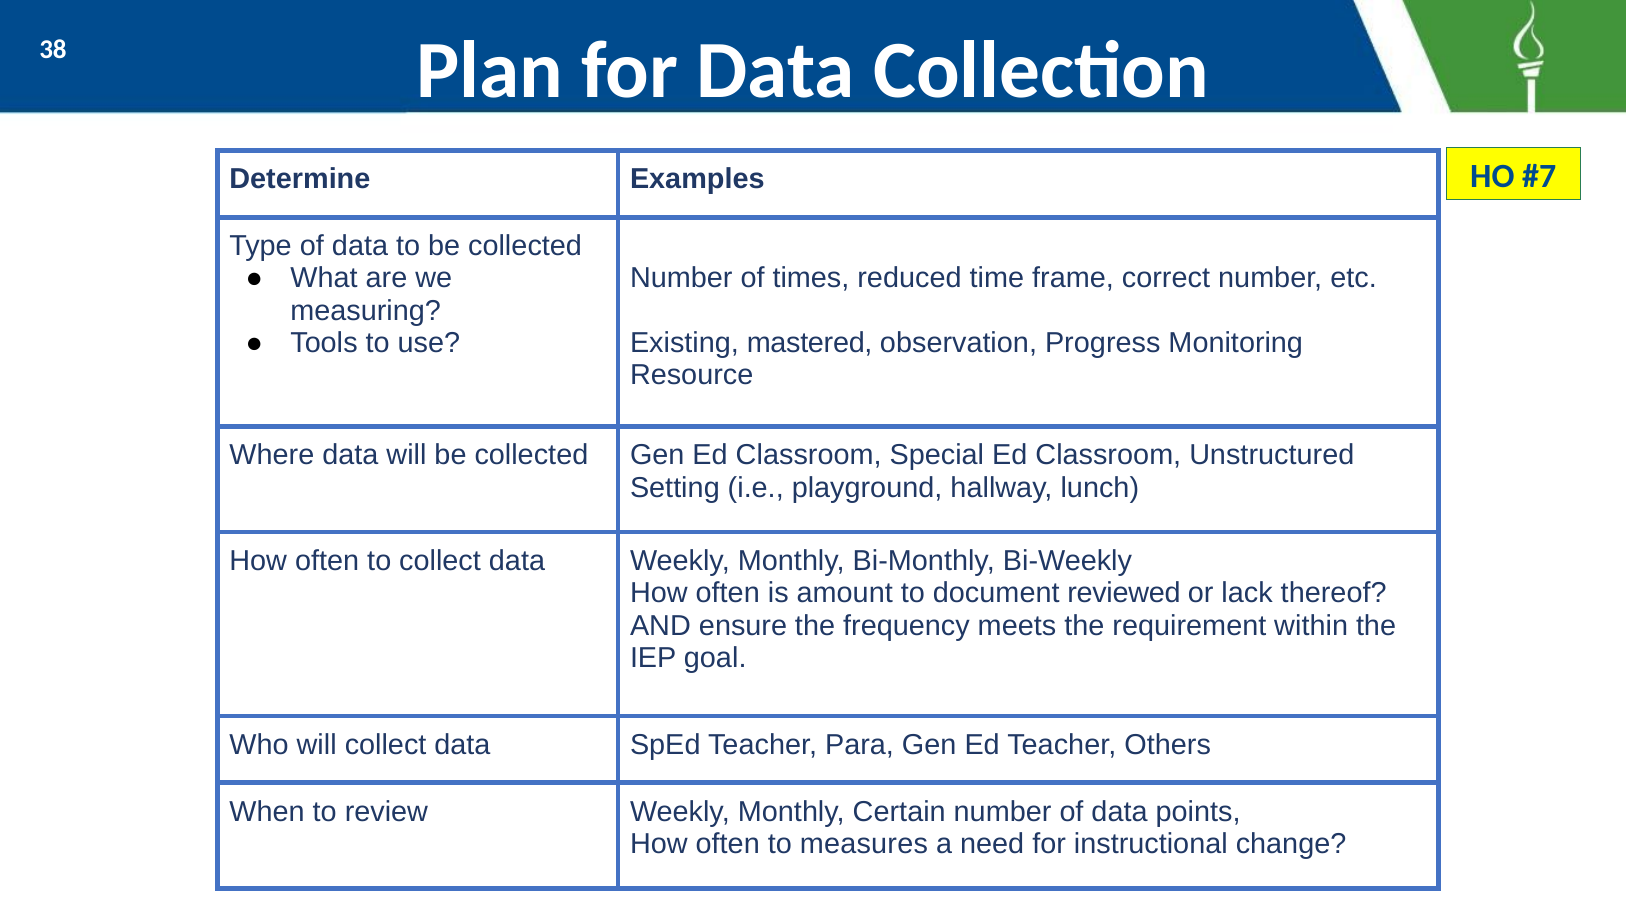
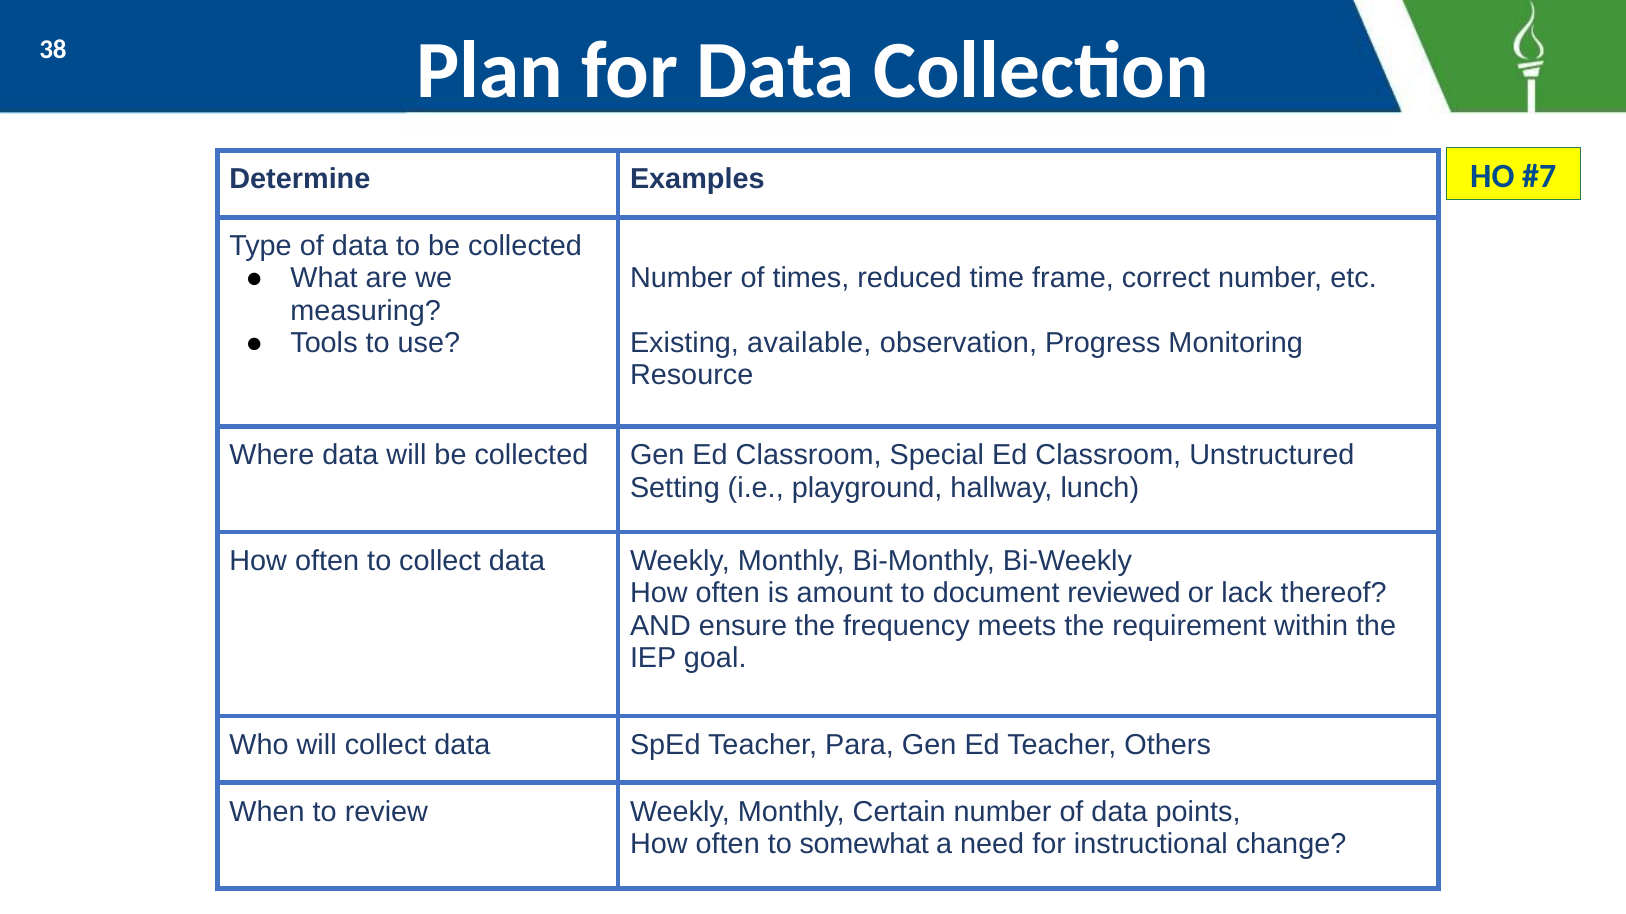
mastered: mastered -> available (809, 343)
measures: measures -> somewhat (864, 844)
